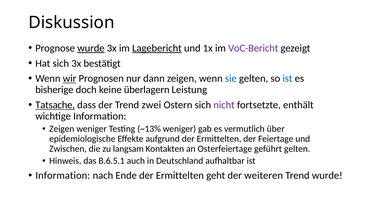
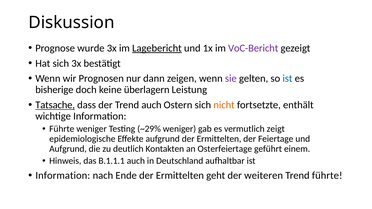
wurde underline: present -> none (91, 48)
wir underline: present -> none (70, 79)
sie colour: blue -> purple (231, 79)
Trend zwei: zwei -> auch (151, 105)
nicht colour: purple -> orange (224, 105)
Zeigen: Zeigen -> Führte (62, 129)
~13%: ~13% -> ~29% (149, 129)
über: über -> zeigt (276, 129)
Zwischen: Zwischen -> Aufgrund (68, 149)
langsam: langsam -> deutlich (128, 149)
geführt gelten: gelten -> einem (297, 149)
B.6.5.1: B.6.5.1 -> B.1.1.1 (112, 161)
Trend wurde: wurde -> führte (327, 176)
